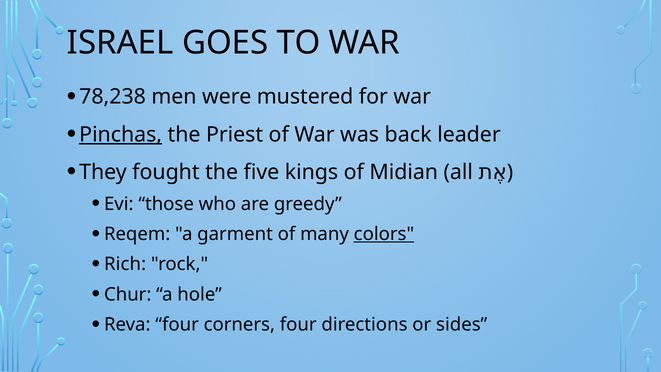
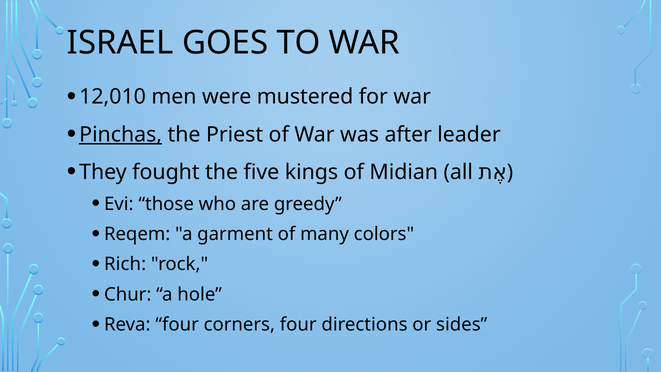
78,238: 78,238 -> 12,010 (113, 97)
back: back -> after (408, 134)
colors underline: present -> none (384, 234)
